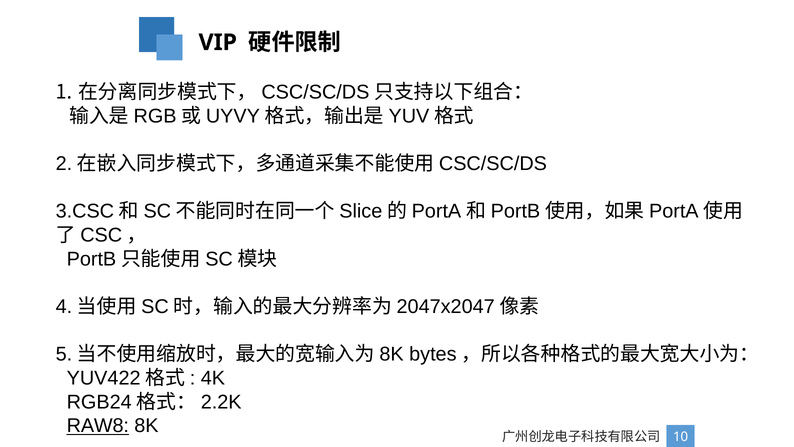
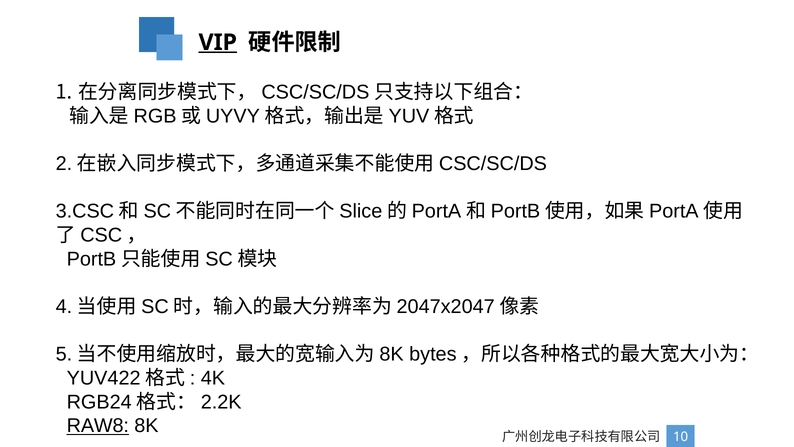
VIP underline: none -> present (218, 42)
